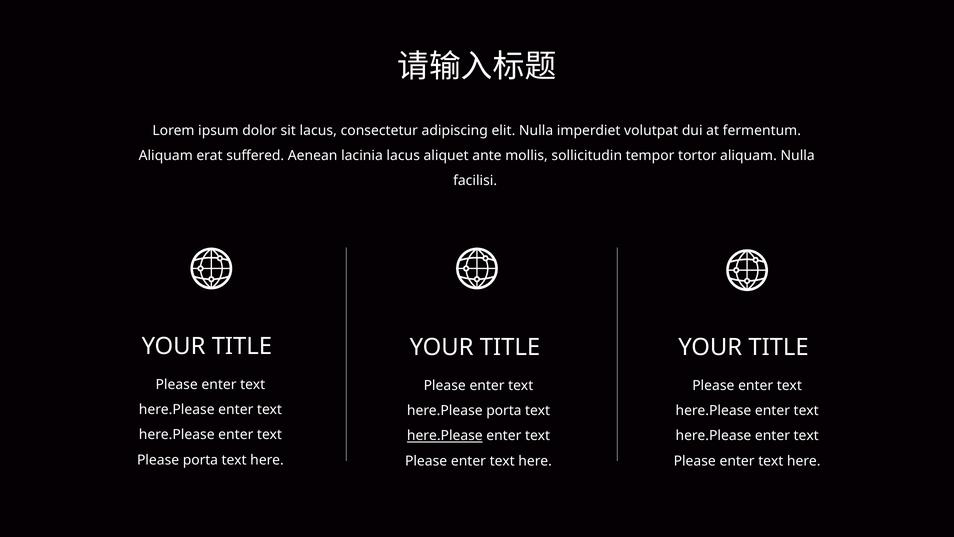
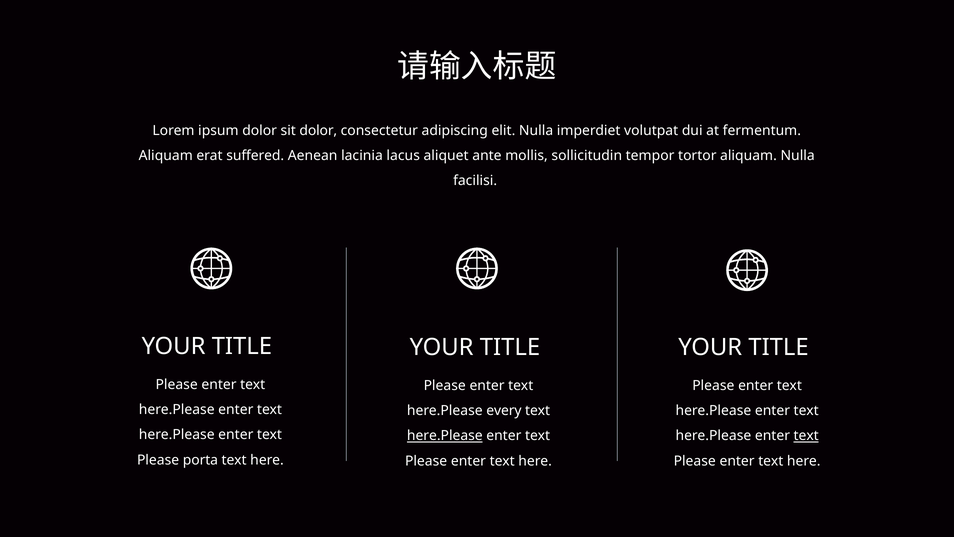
sit lacus: lacus -> dolor (318, 131)
here.Please porta: porta -> every (504, 411)
text underline: none -> present (806, 436)
